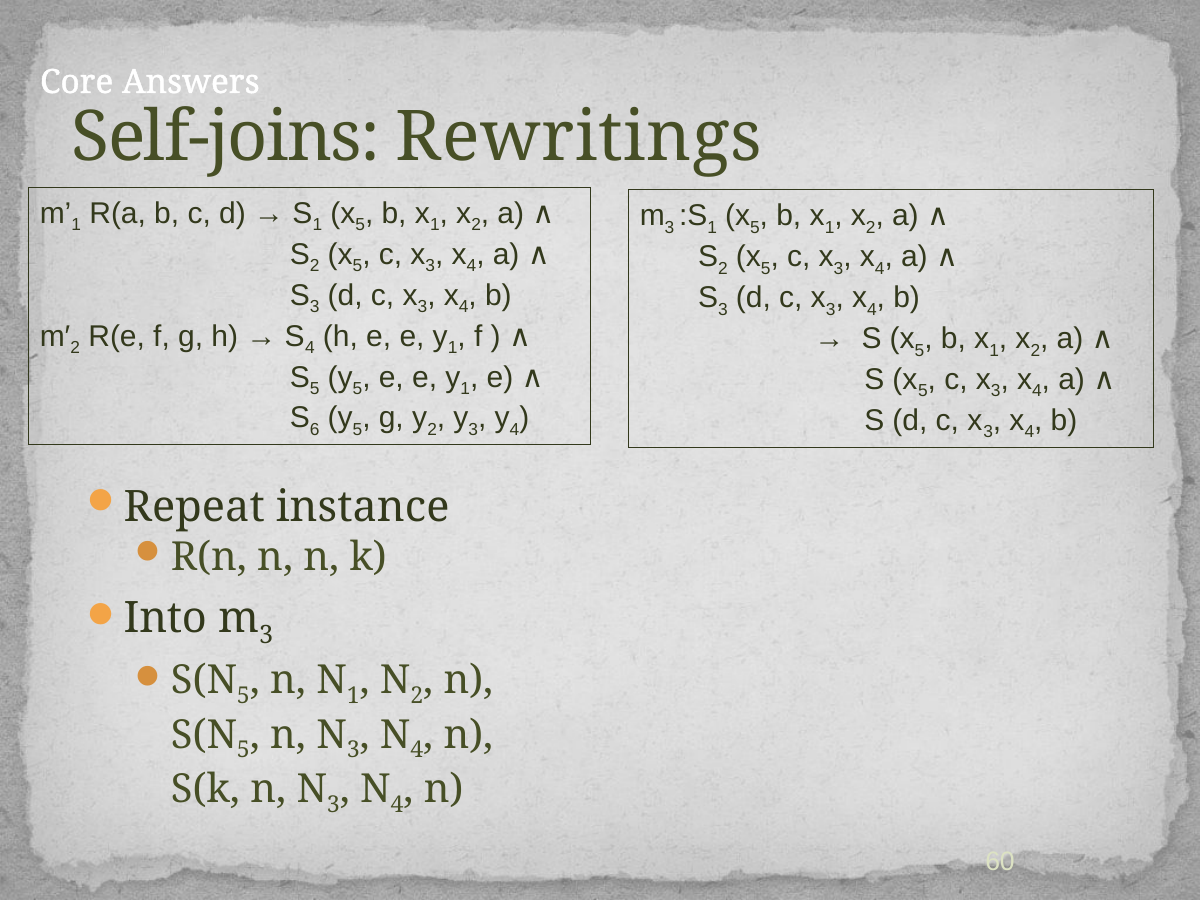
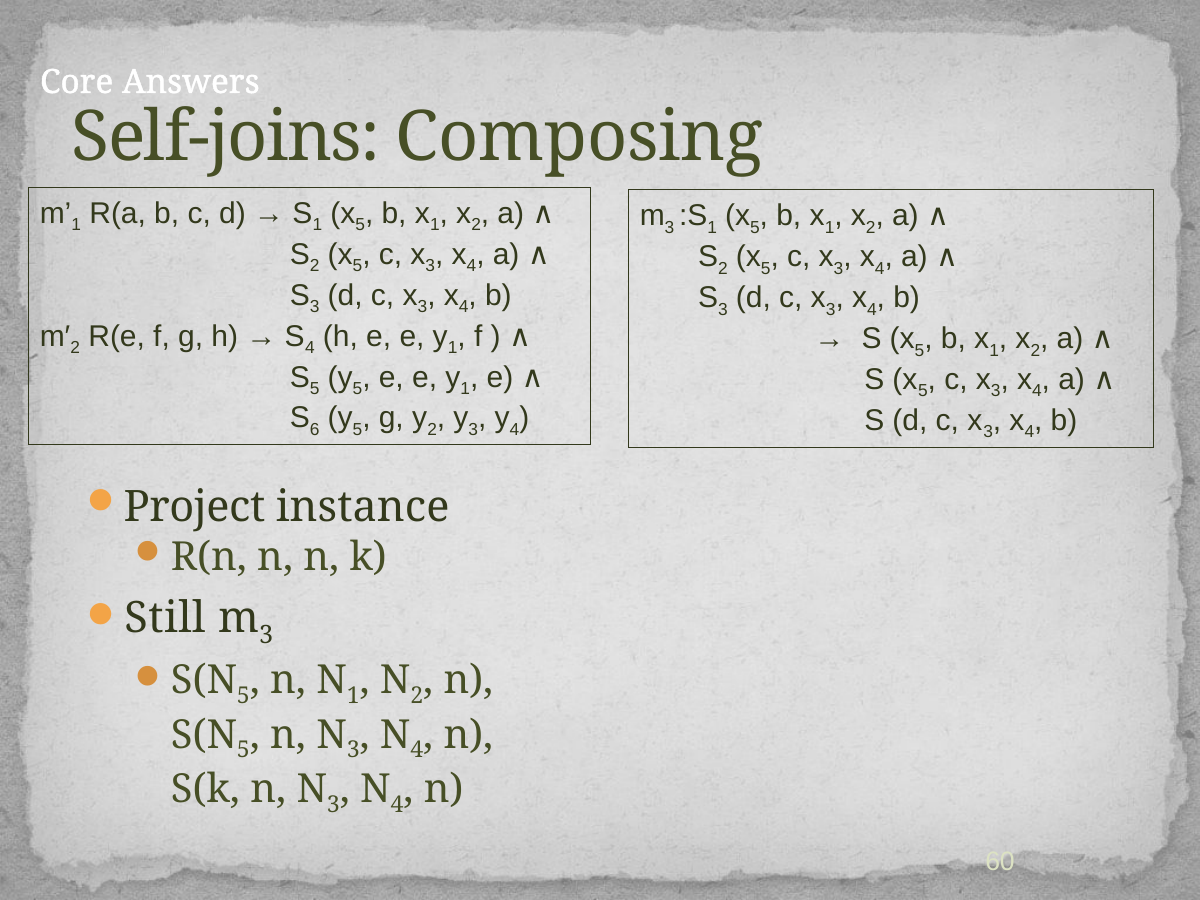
Rewritings: Rewritings -> Composing (580, 137)
Repeat: Repeat -> Project (194, 507)
Into: Into -> Still (165, 618)
